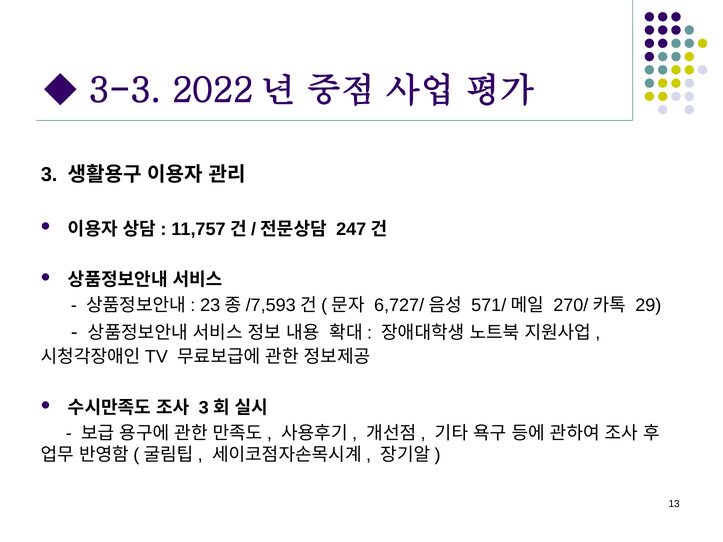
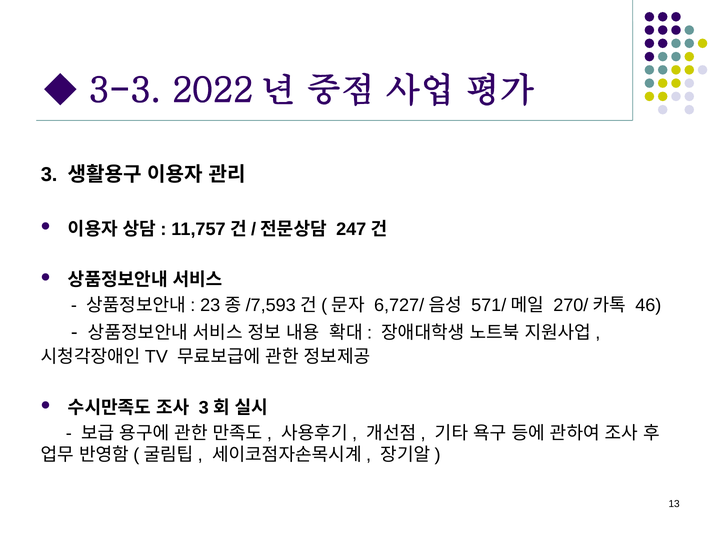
29: 29 -> 46 (648, 305)
